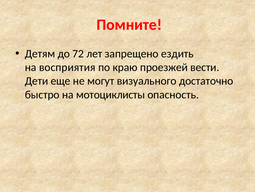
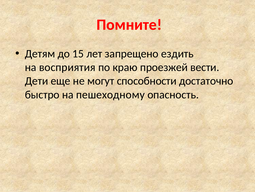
72: 72 -> 15 (78, 53)
визуального: визуального -> способности (147, 81)
мотоциклисты: мотоциклисты -> пешеходному (110, 94)
